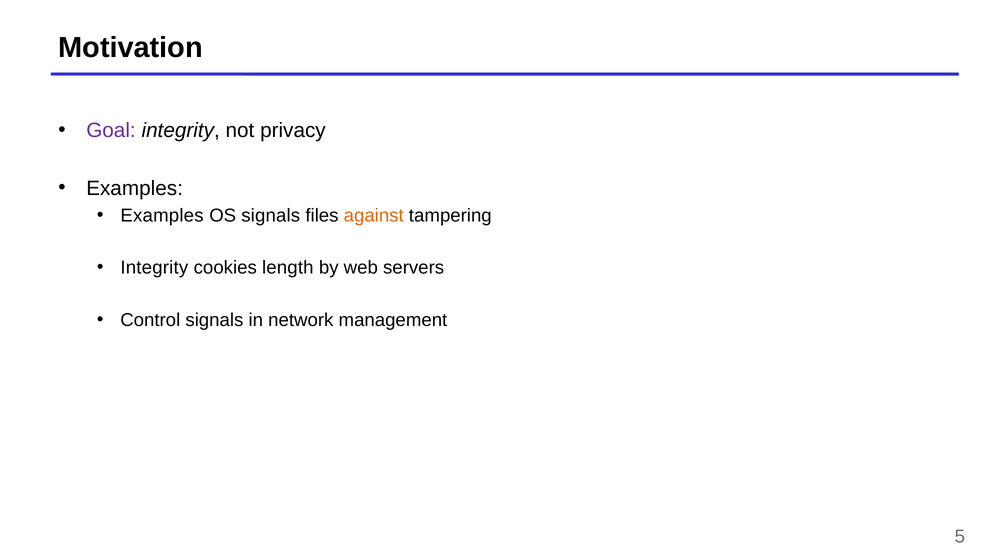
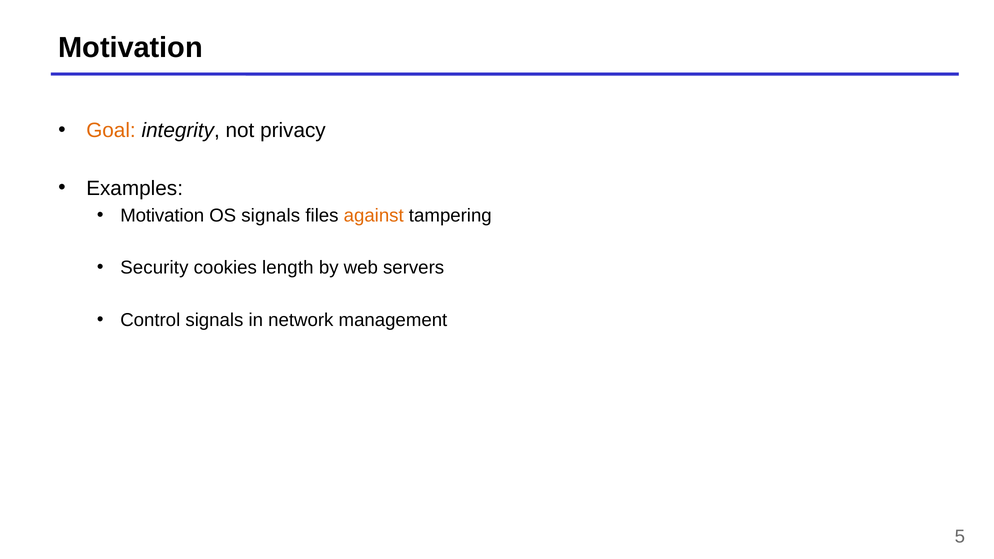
Goal colour: purple -> orange (111, 130)
Examples: Examples -> Motivation (162, 216)
Integrity: Integrity -> Security (154, 268)
